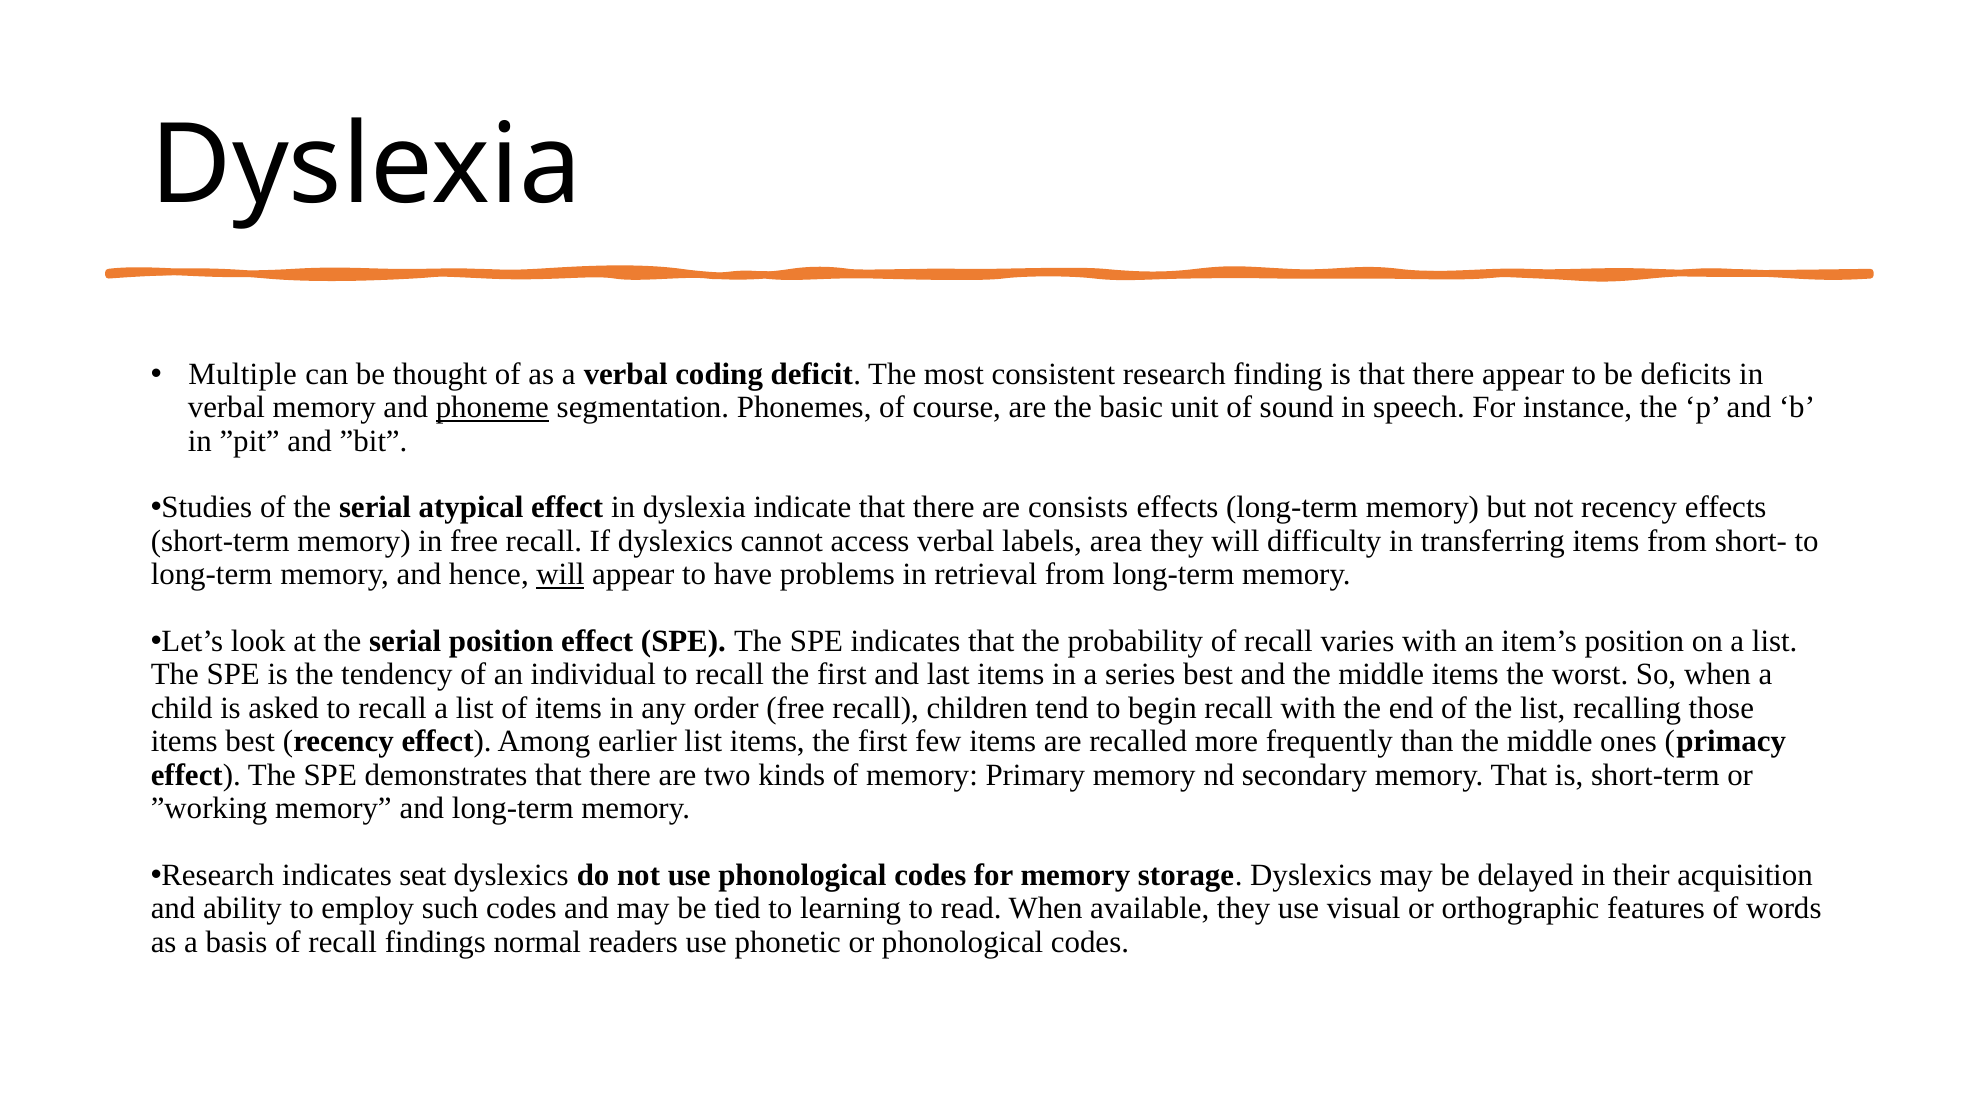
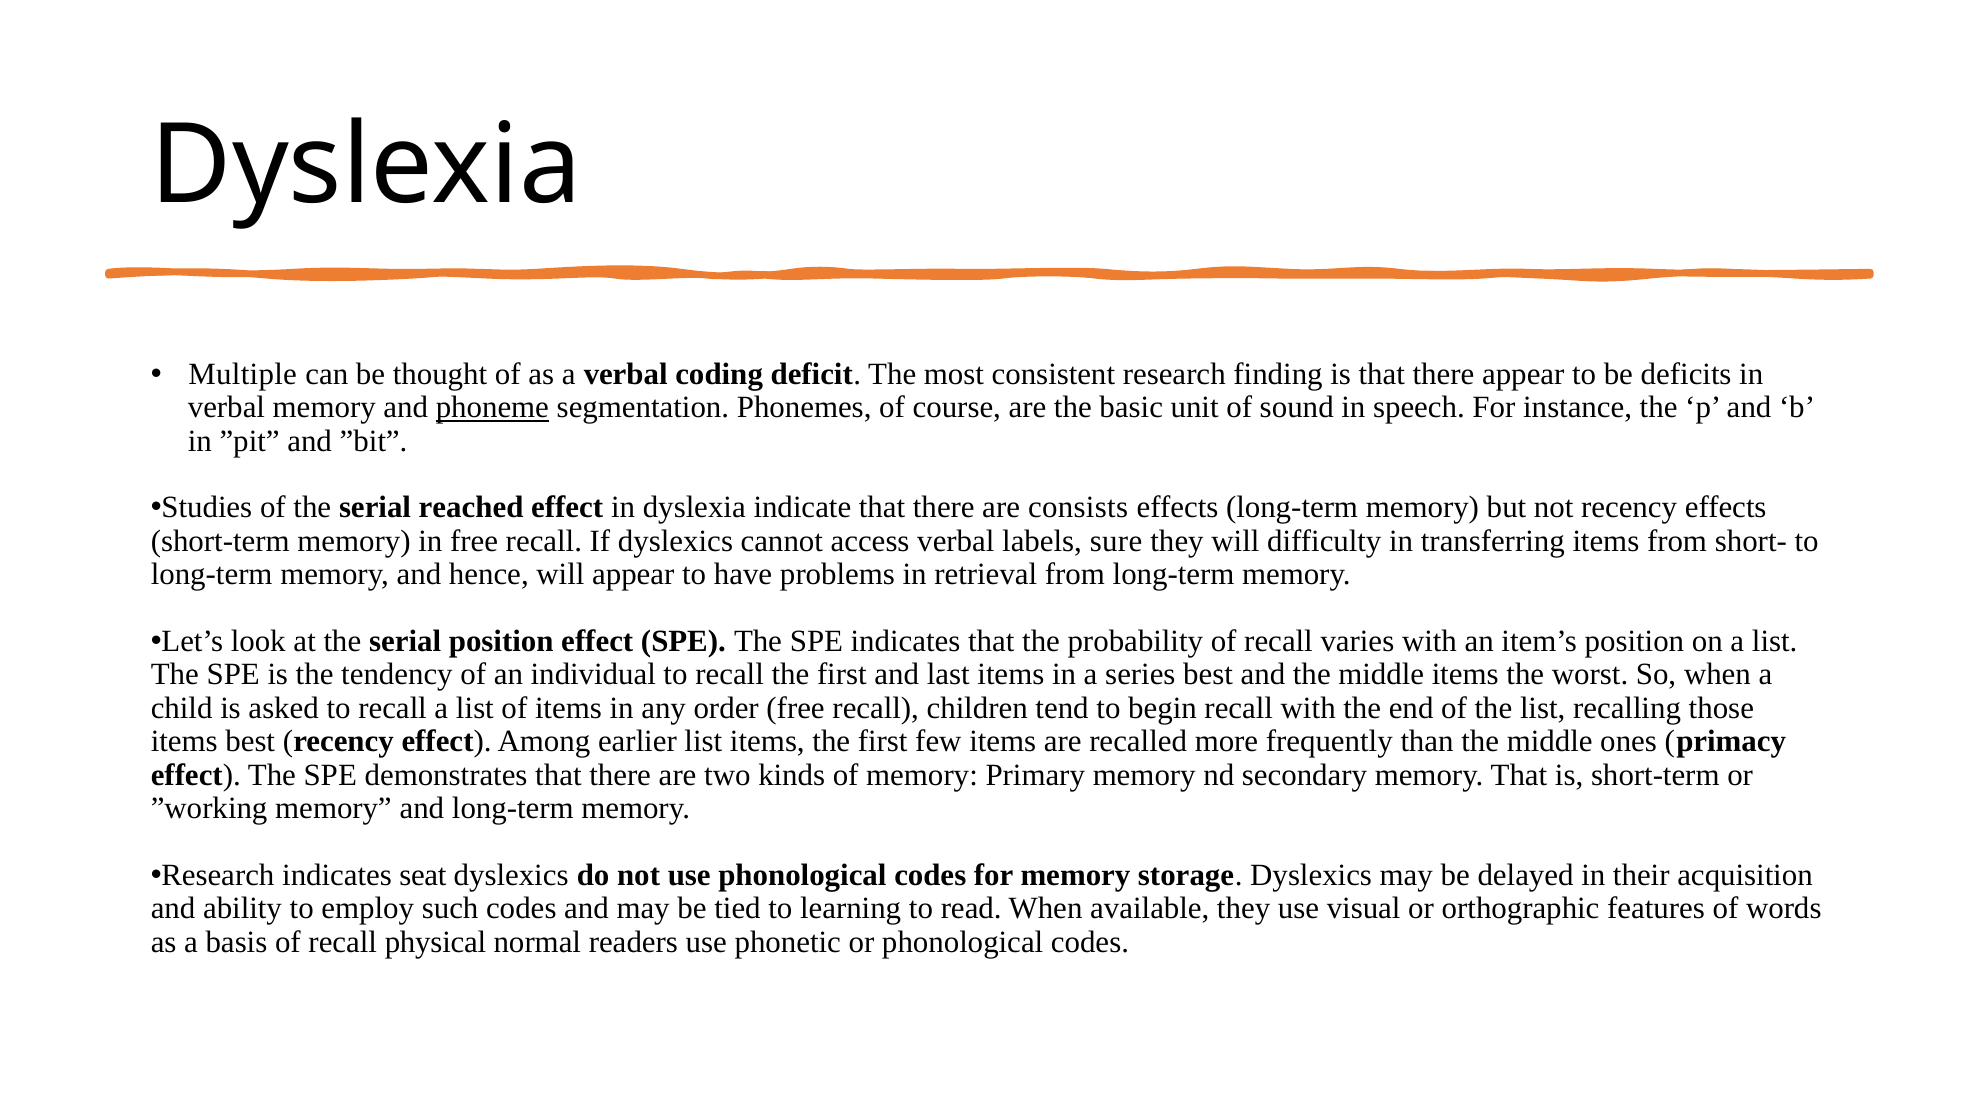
atypical: atypical -> reached (471, 508)
area: area -> sure (1116, 541)
will underline: present -> none (560, 575)
findings: findings -> physical (435, 942)
